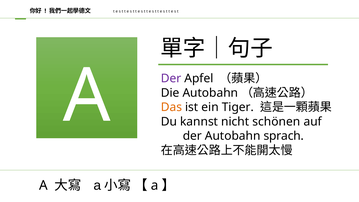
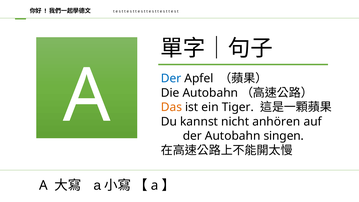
Der colour: purple -> blue (171, 79)
schönen: schönen -> anhören (276, 122)
sprach: sprach -> singen (284, 136)
